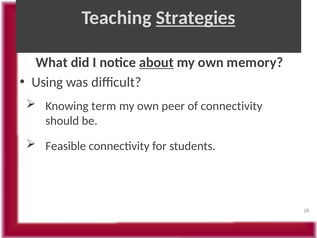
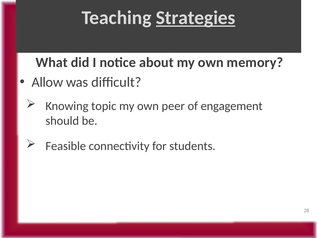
about underline: present -> none (156, 62)
Using: Using -> Allow (47, 82)
term: term -> topic (104, 106)
of connectivity: connectivity -> engagement (232, 106)
